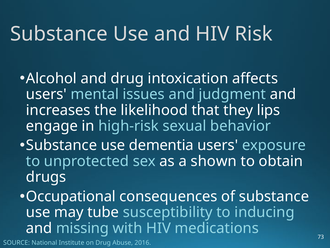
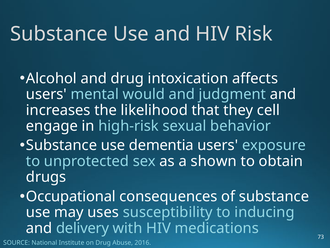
issues: issues -> would (144, 94)
lips: lips -> cell (268, 110)
tube: tube -> uses (103, 212)
missing: missing -> delivery (83, 228)
